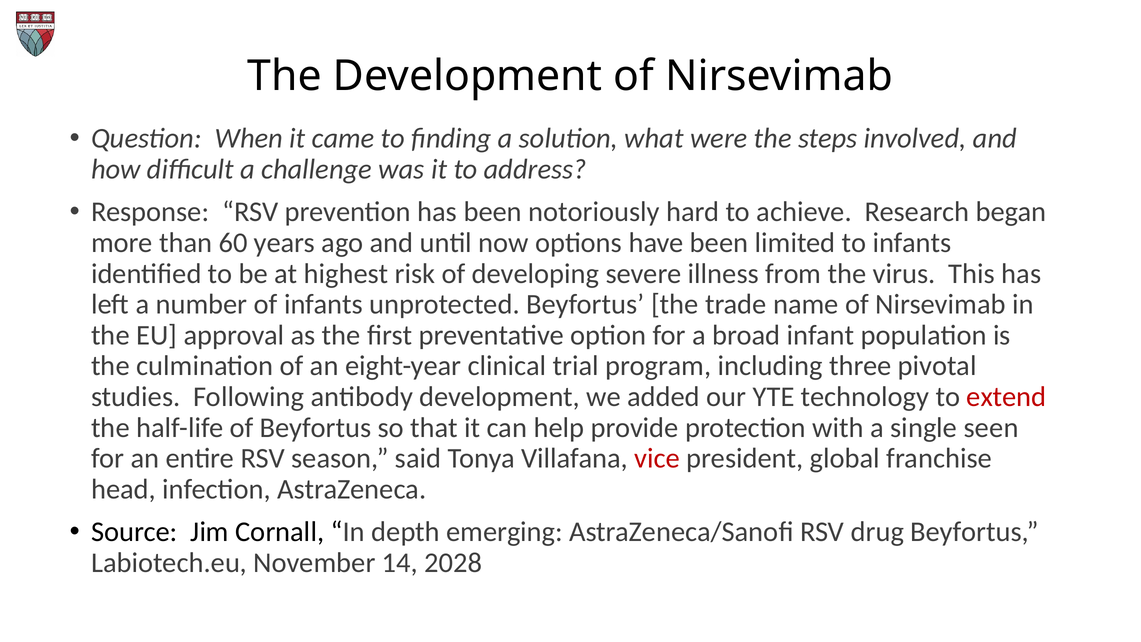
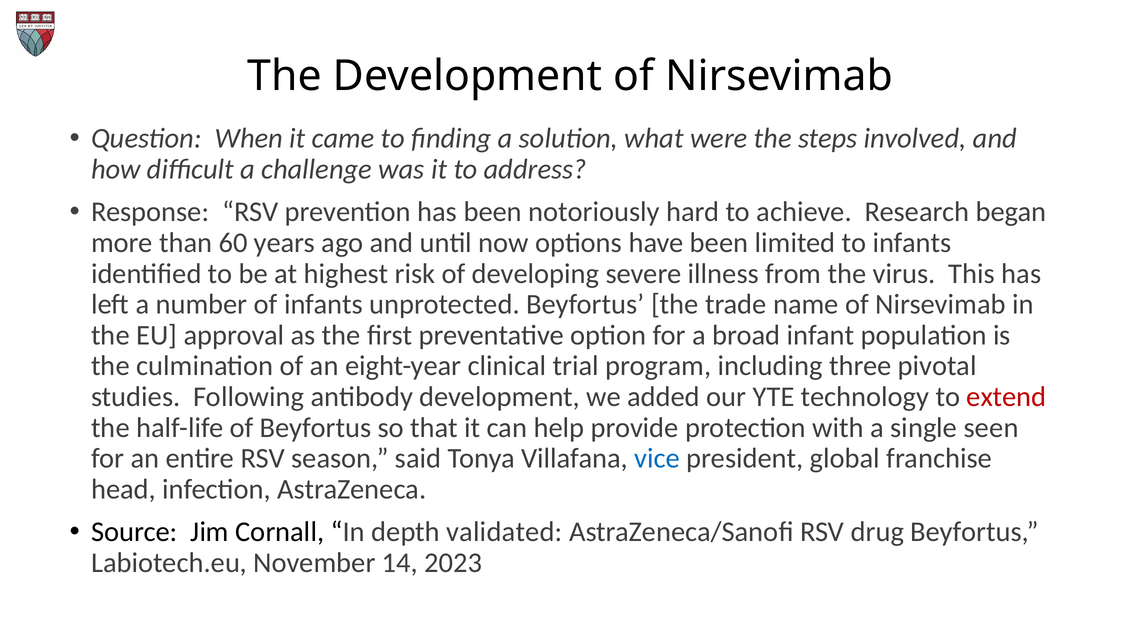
vice colour: red -> blue (657, 458)
emerging: emerging -> validated (504, 532)
2028: 2028 -> 2023 (453, 563)
